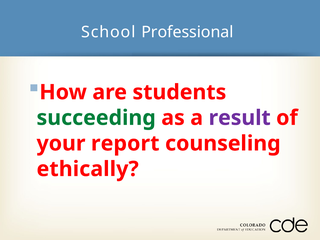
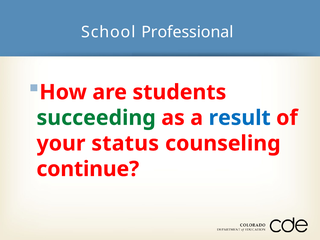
result colour: purple -> blue (240, 118)
report: report -> status (125, 143)
ethically: ethically -> continue (88, 169)
